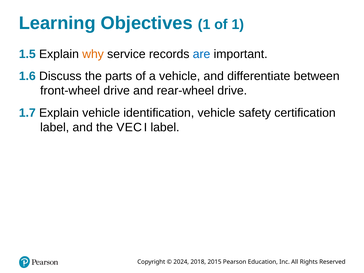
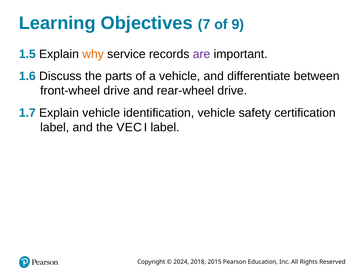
Objectives 1: 1 -> 7 (204, 24)
of 1: 1 -> 9 (238, 24)
are colour: blue -> purple (202, 54)
